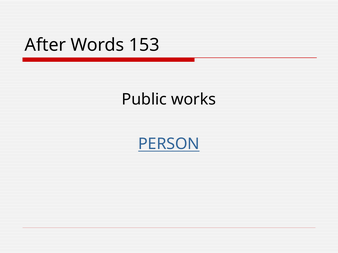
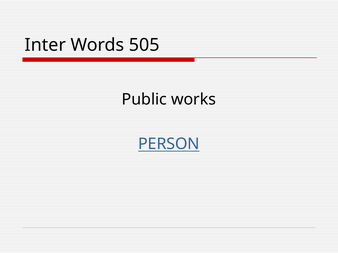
After: After -> Inter (45, 45)
153: 153 -> 505 (144, 45)
